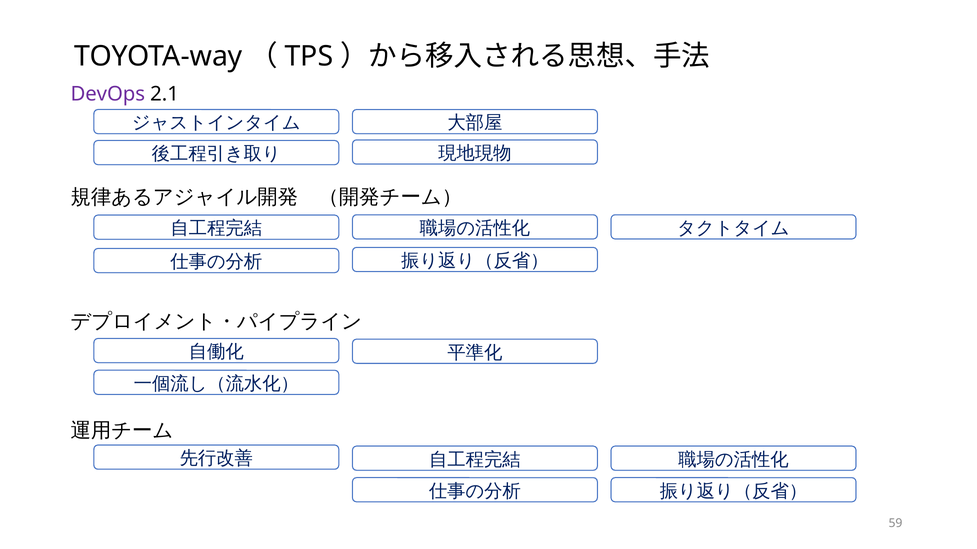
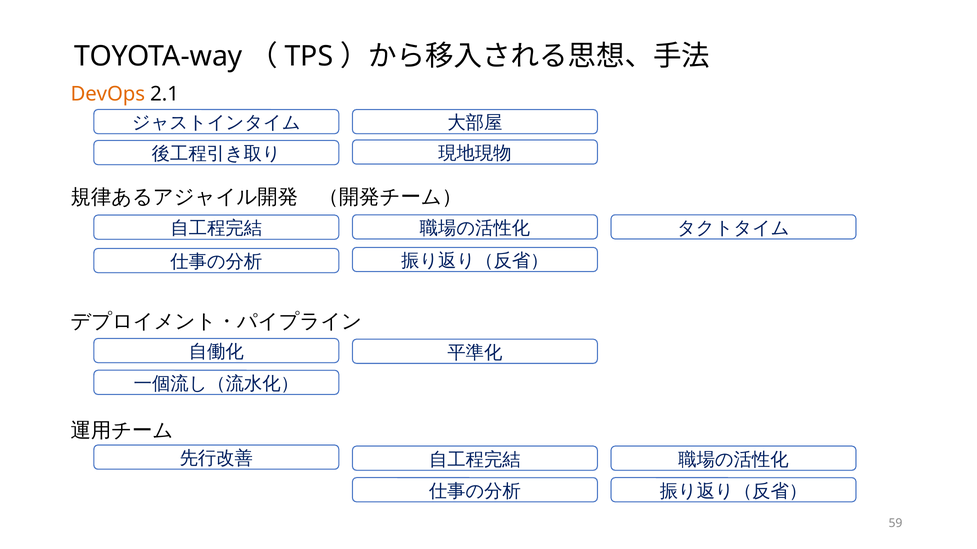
DevOps colour: purple -> orange (108, 94)
